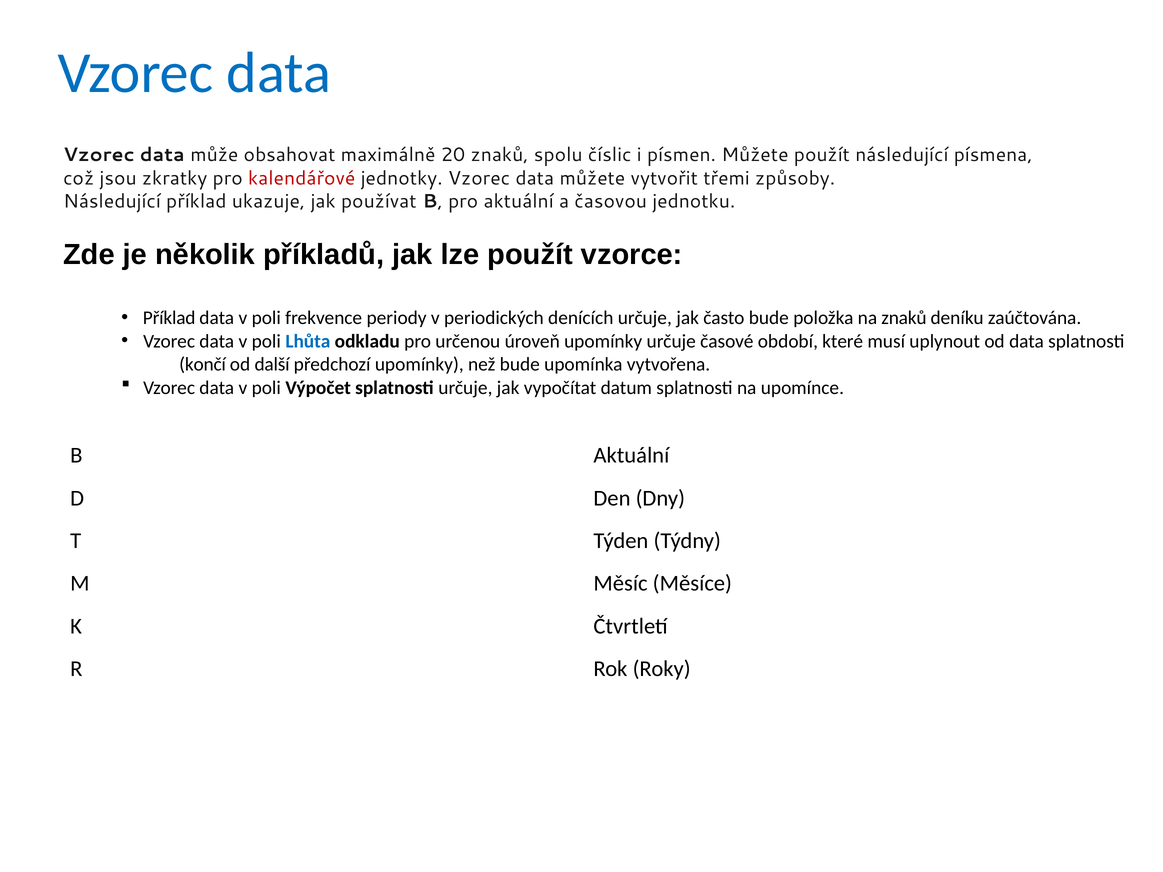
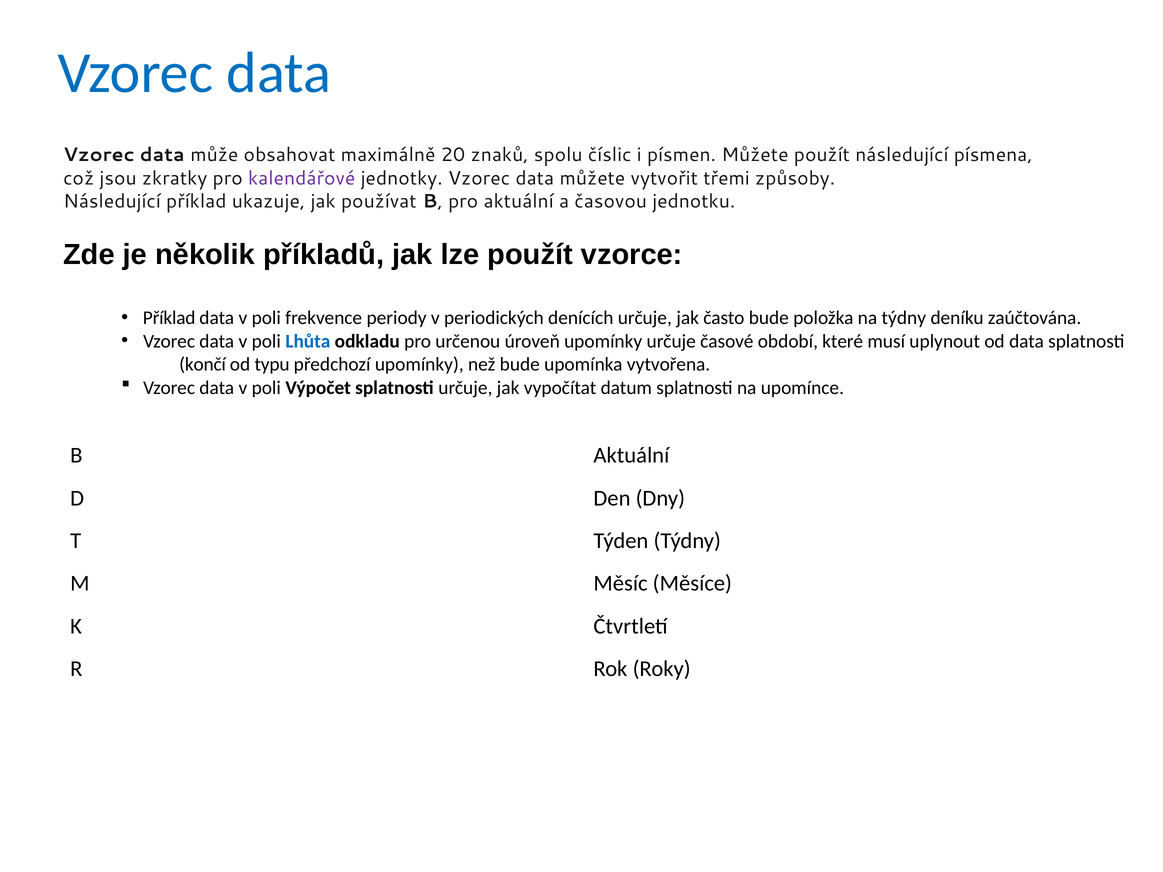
kalendářové colour: red -> purple (302, 178)
na znaků: znaků -> týdny (904, 318)
další: další -> typu (272, 364)
